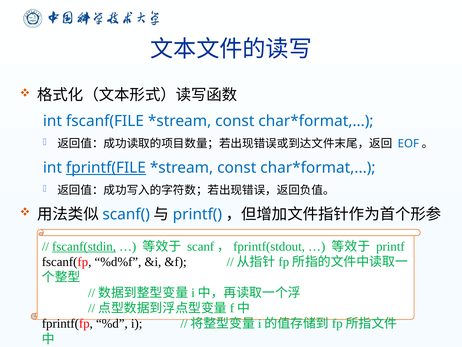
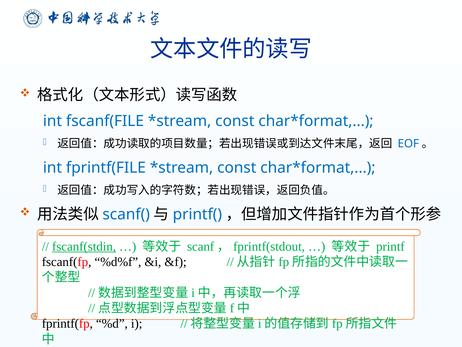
fprintf(FILE underline: present -> none (106, 168)
